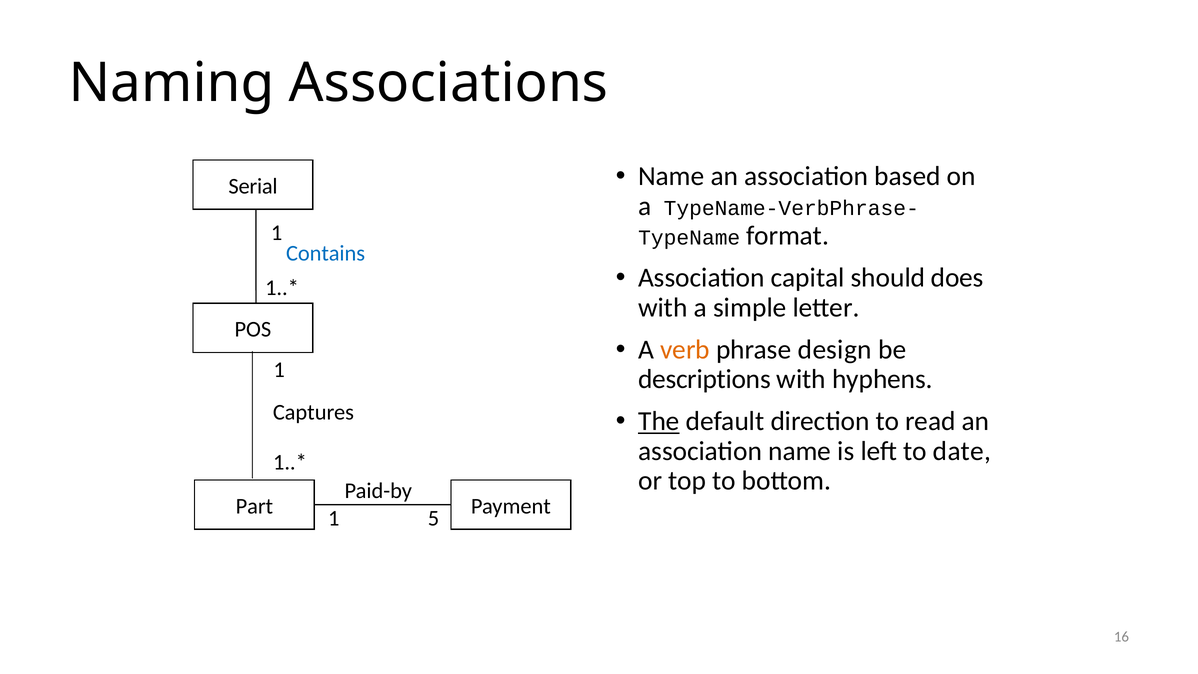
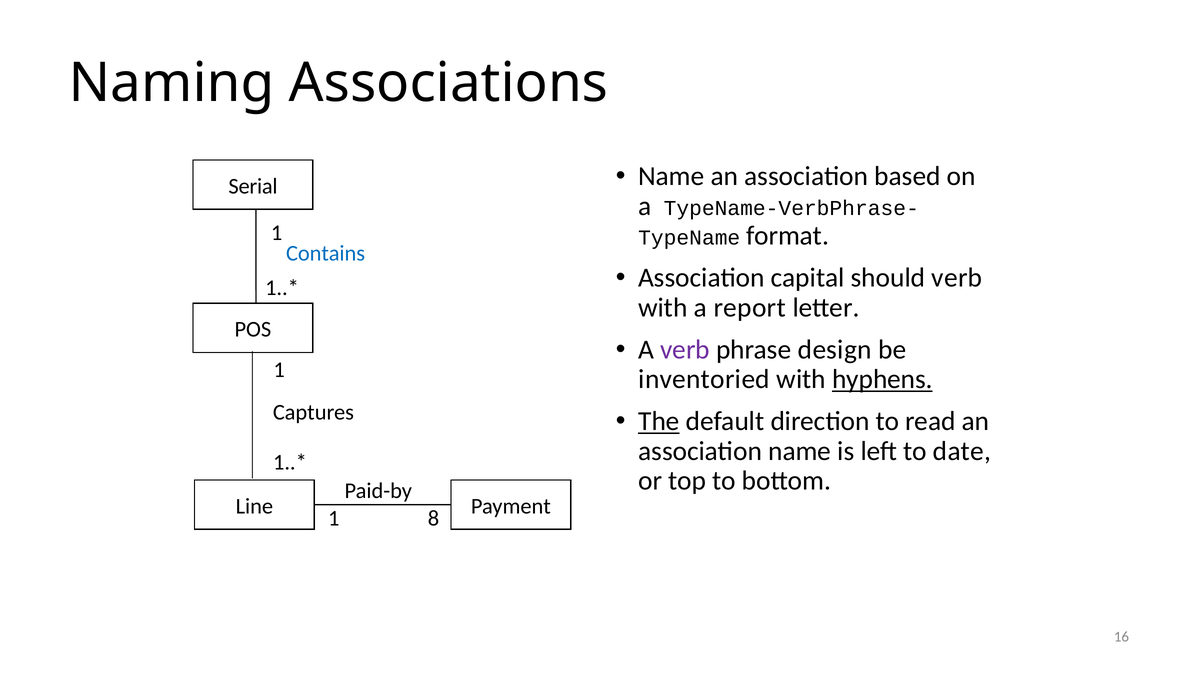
should does: does -> verb (957, 278)
simple: simple -> report (750, 307)
verb colour: orange -> purple (685, 350)
descriptions: descriptions -> inventoried (704, 379)
hyphens underline: none -> present (882, 379)
Part: Part -> Line (254, 506)
5: 5 -> 8 (434, 518)
